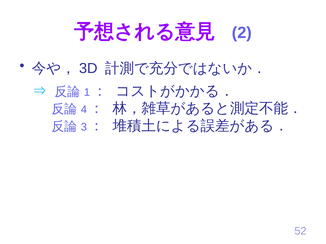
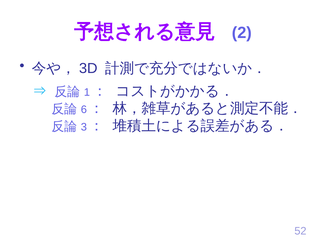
4: 4 -> 6 (84, 110)
